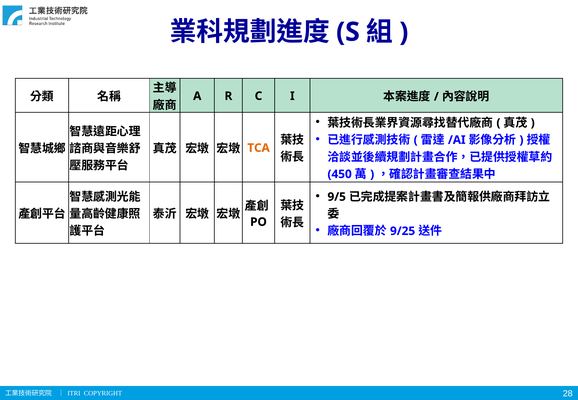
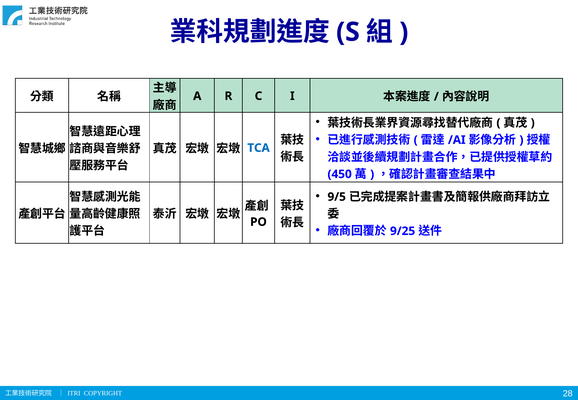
TCA colour: orange -> blue (259, 148)
